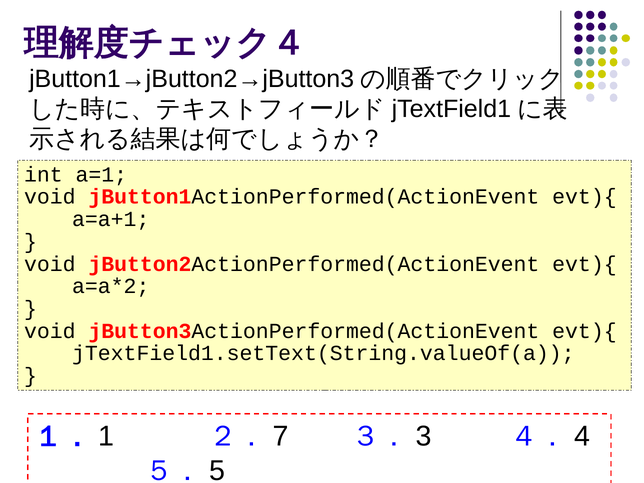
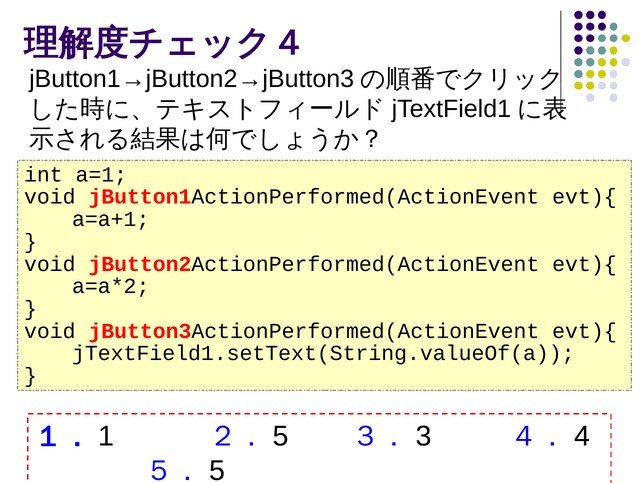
7: 7 -> 5 (281, 436)
